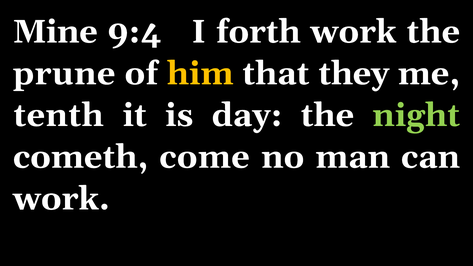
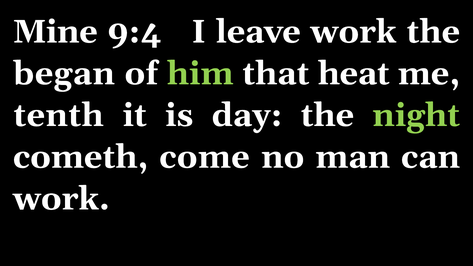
forth: forth -> leave (258, 32)
prune: prune -> began (64, 74)
him colour: yellow -> light green (200, 74)
they: they -> heat (354, 74)
